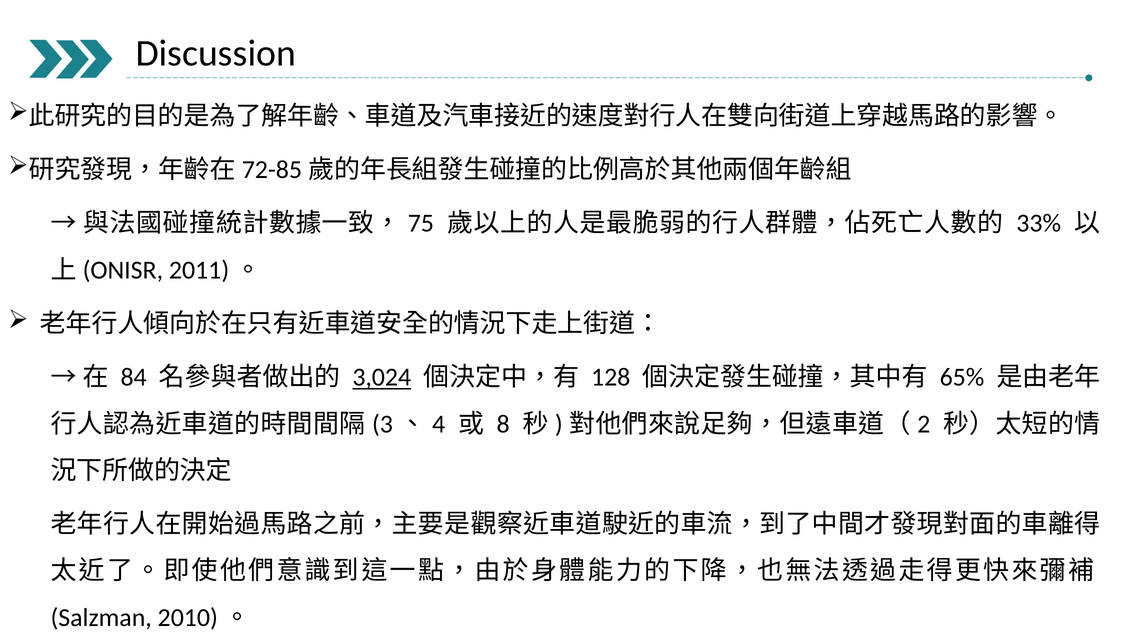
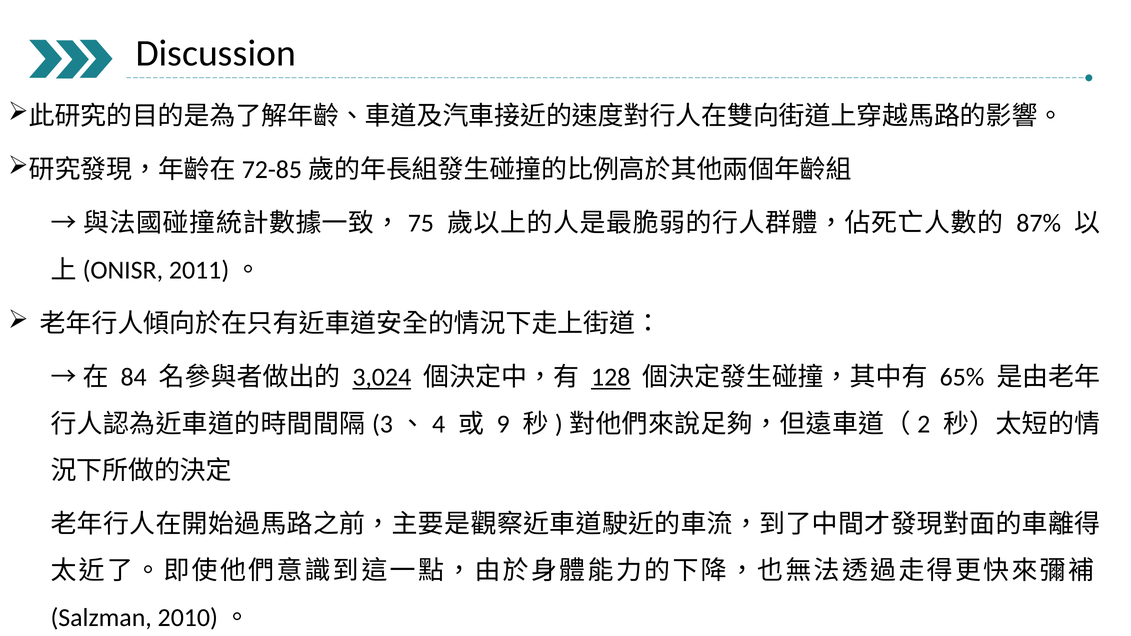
33%: 33% -> 87% (1039, 223)
128 underline: none -> present (611, 377)
8: 8 -> 9 (503, 424)
